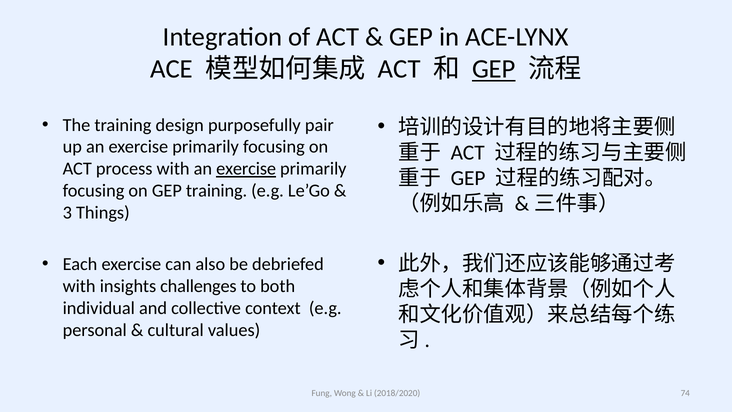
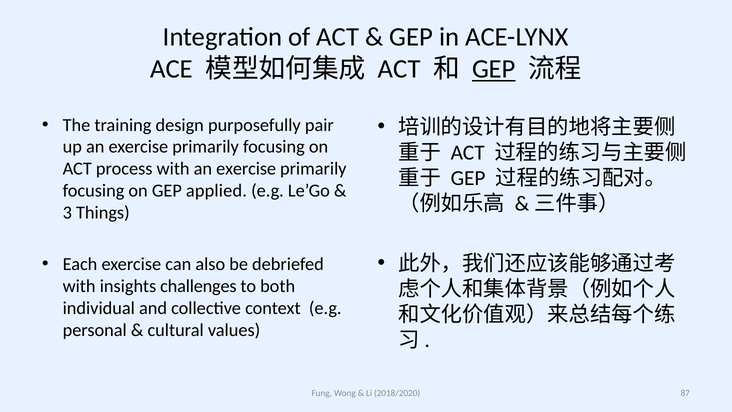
exercise underline: present -> none (246, 169)
GEP training: training -> applied (216, 191)
74: 74 -> 87 (685, 393)
